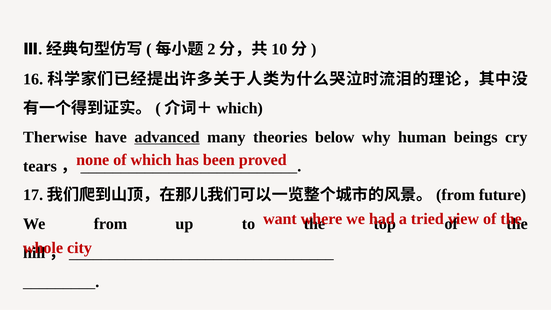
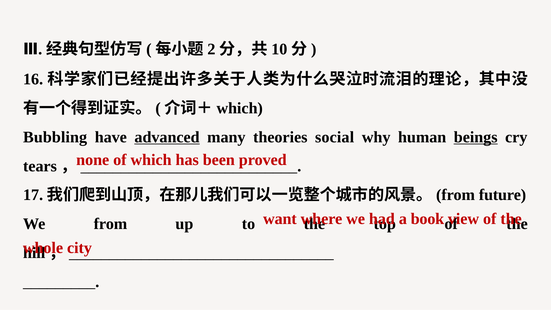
Therwise: Therwise -> Bubbling (55, 137)
below: below -> social (335, 137)
beings underline: none -> present (476, 137)
tried: tried -> book (427, 219)
